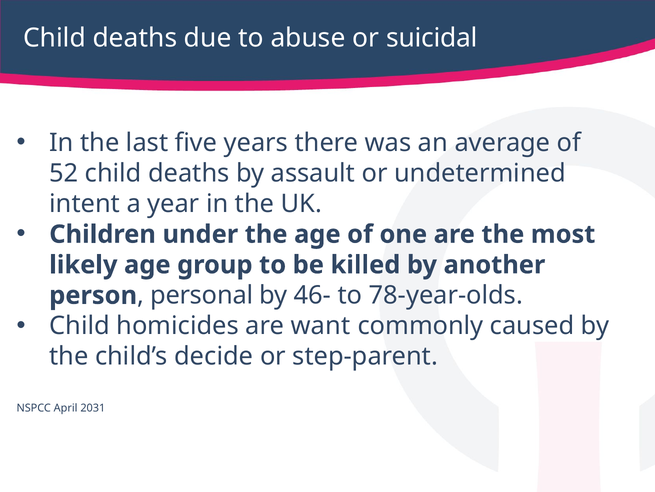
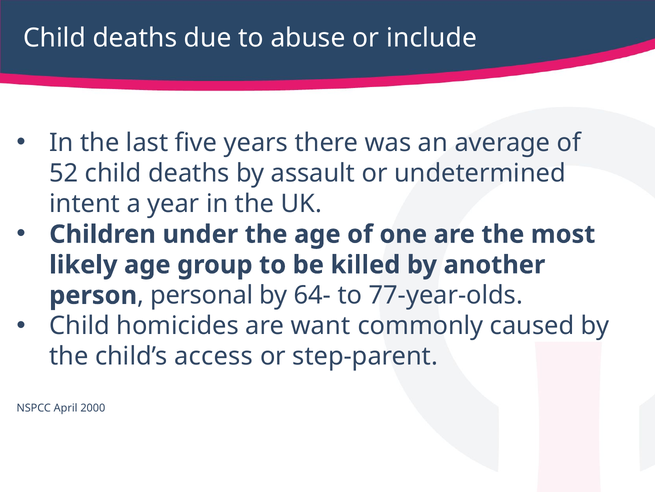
suicidal: suicidal -> include (432, 38)
46-: 46- -> 64- (312, 295)
78-year-olds: 78-year-olds -> 77-year-olds (446, 295)
decide: decide -> access (214, 356)
2031: 2031 -> 2000 (93, 407)
